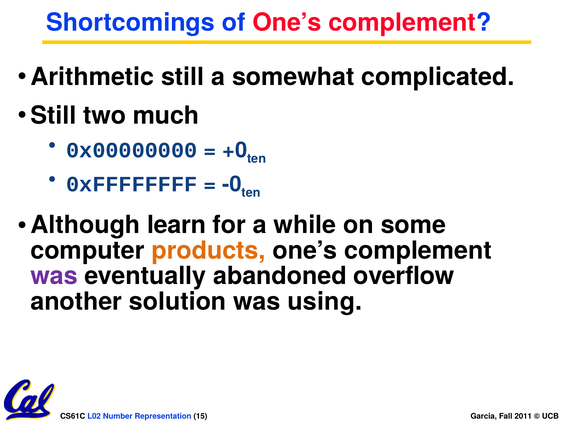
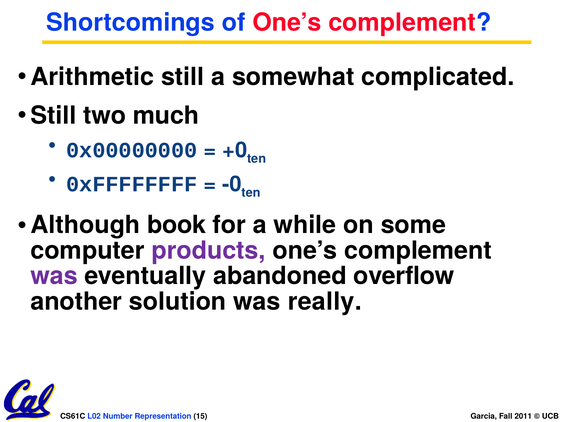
learn: learn -> book (177, 225)
products colour: orange -> purple (208, 251)
using: using -> really (325, 302)
